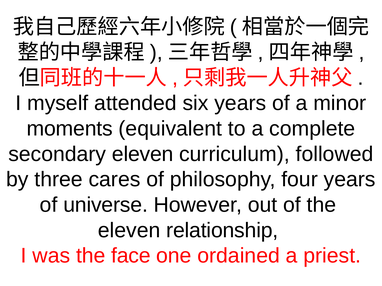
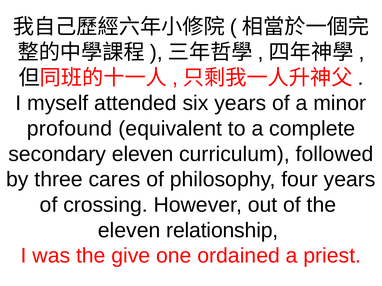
moments: moments -> profound (69, 129)
universe: universe -> crossing (106, 205)
face: face -> give (131, 256)
